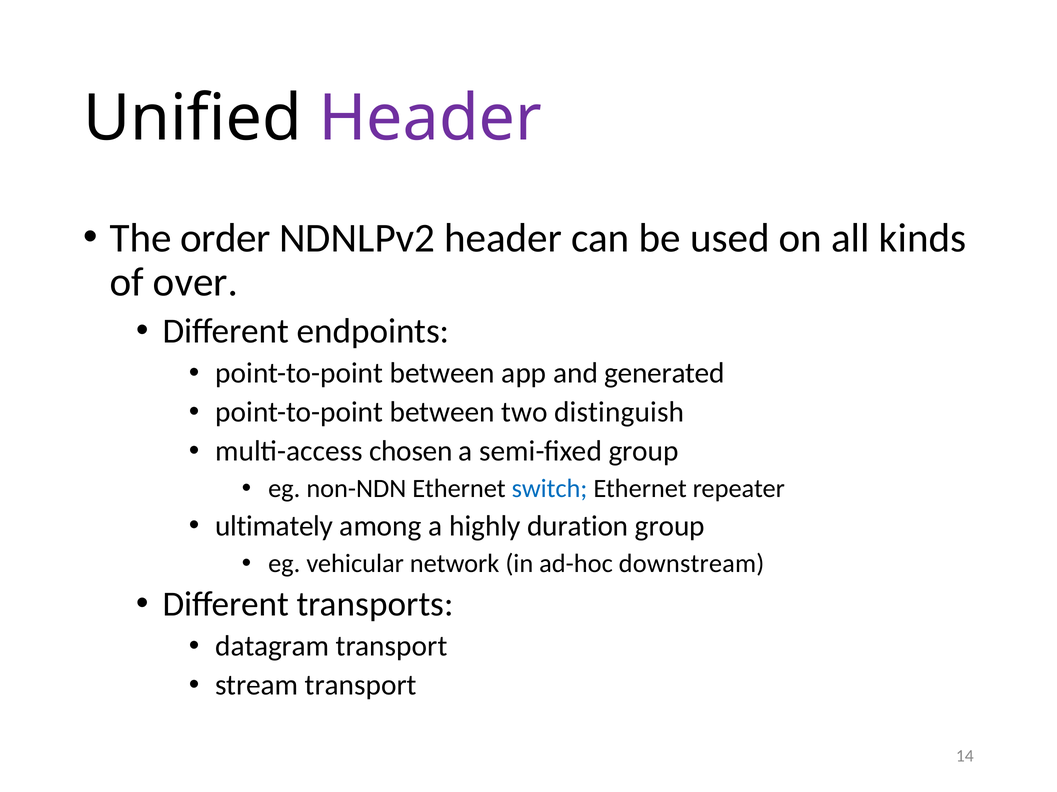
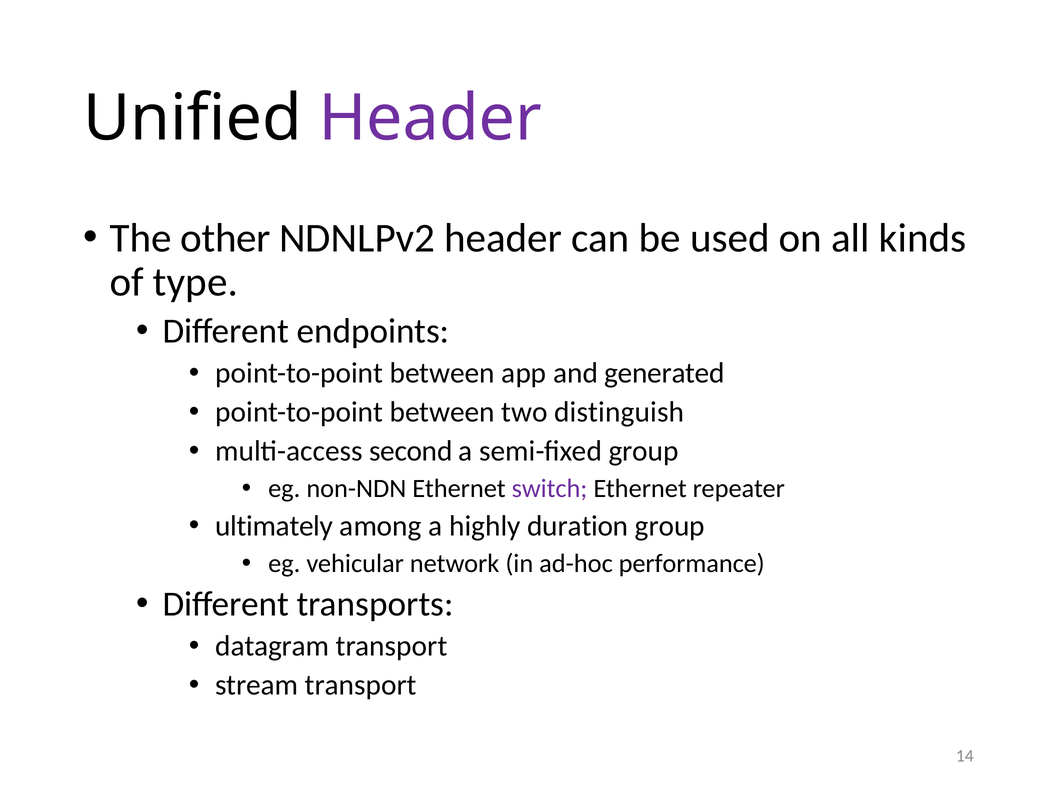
order: order -> other (225, 238)
over: over -> type (195, 283)
chosen: chosen -> second (411, 452)
switch colour: blue -> purple (550, 489)
downstream: downstream -> performance (692, 564)
